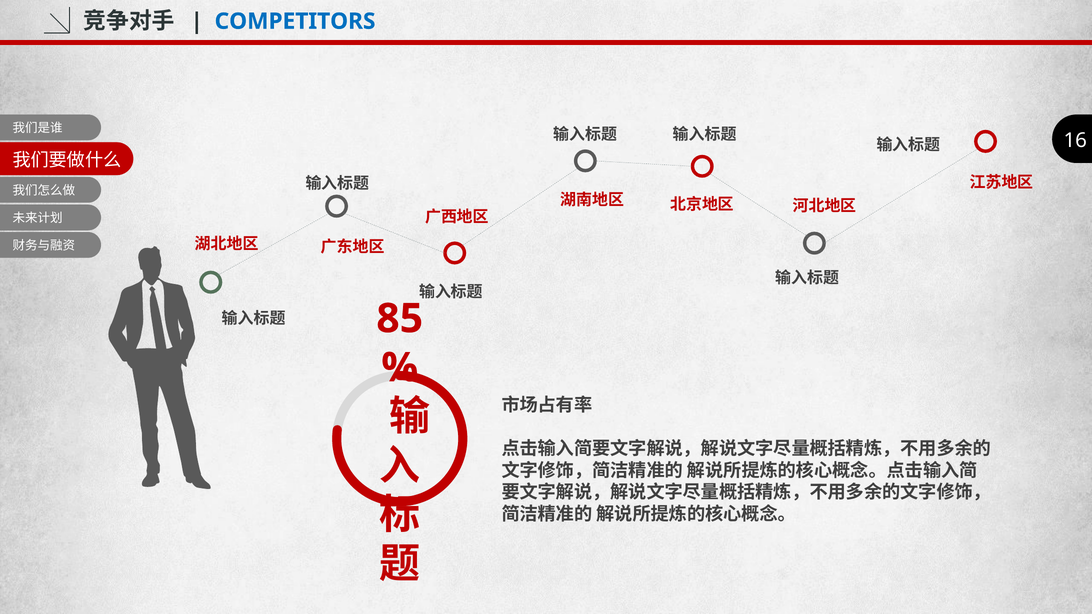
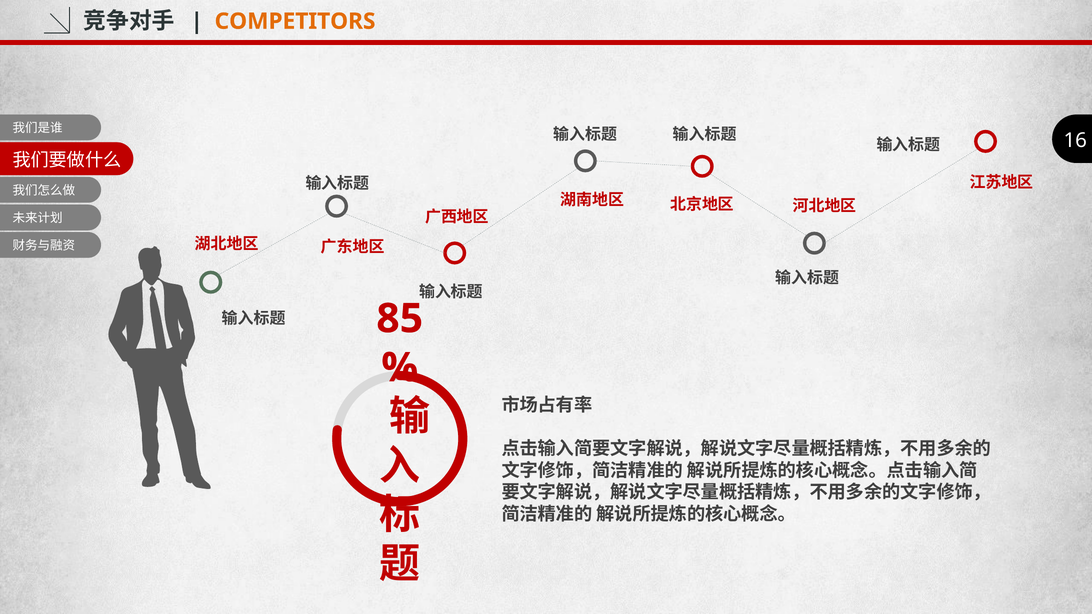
COMPETITORS colour: blue -> orange (295, 21)
